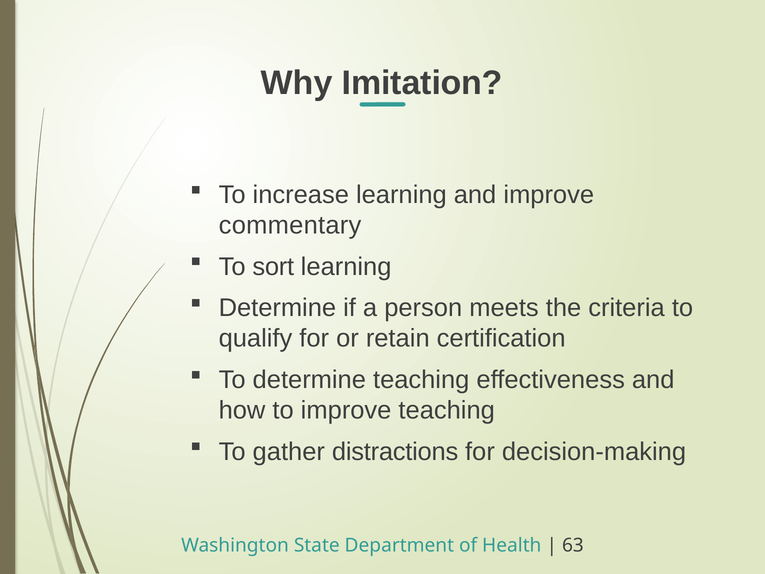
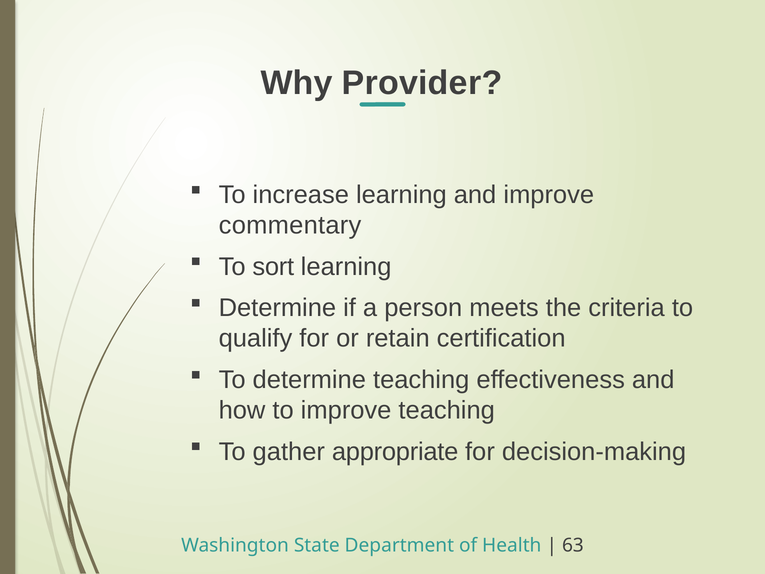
Imitation: Imitation -> Provider (422, 83)
distractions: distractions -> appropriate (395, 451)
